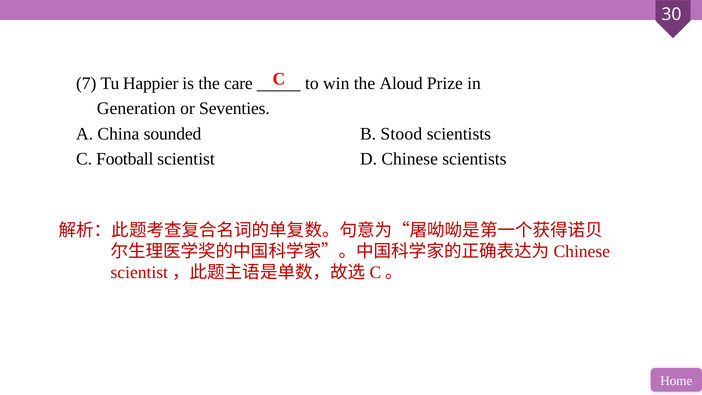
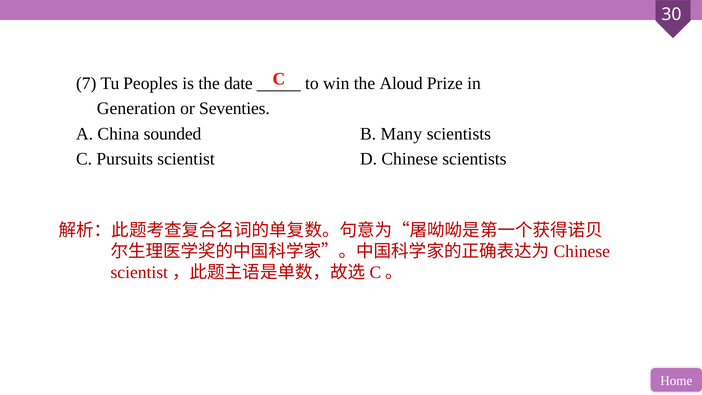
Happier: Happier -> Peoples (151, 83)
care: care -> date (238, 83)
Stood: Stood -> Many (401, 134)
Football: Football -> Pursuits (125, 159)
